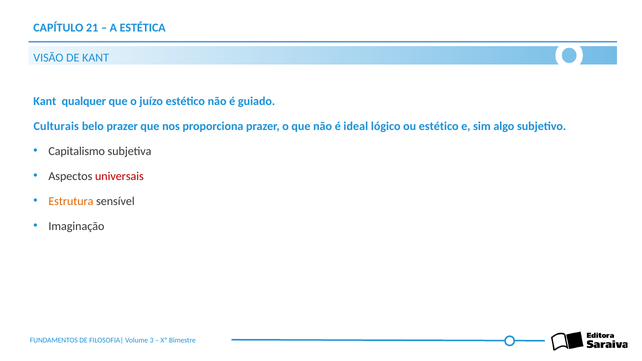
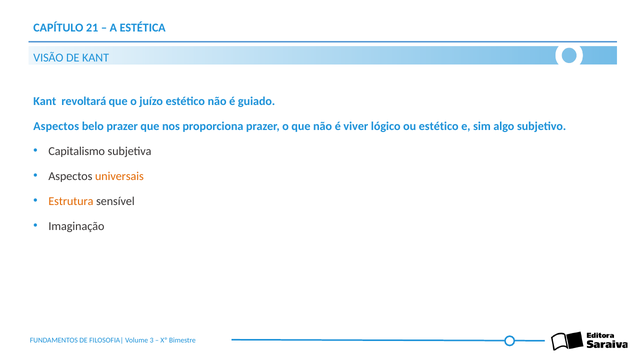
qualquer: qualquer -> revoltará (84, 101)
Culturais: Culturais -> Aspectos (56, 126)
ideal: ideal -> viver (356, 126)
universais colour: red -> orange (119, 176)
